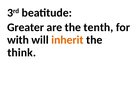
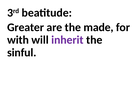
tenth: tenth -> made (99, 27)
inherit colour: orange -> purple (67, 40)
think: think -> sinful (22, 53)
